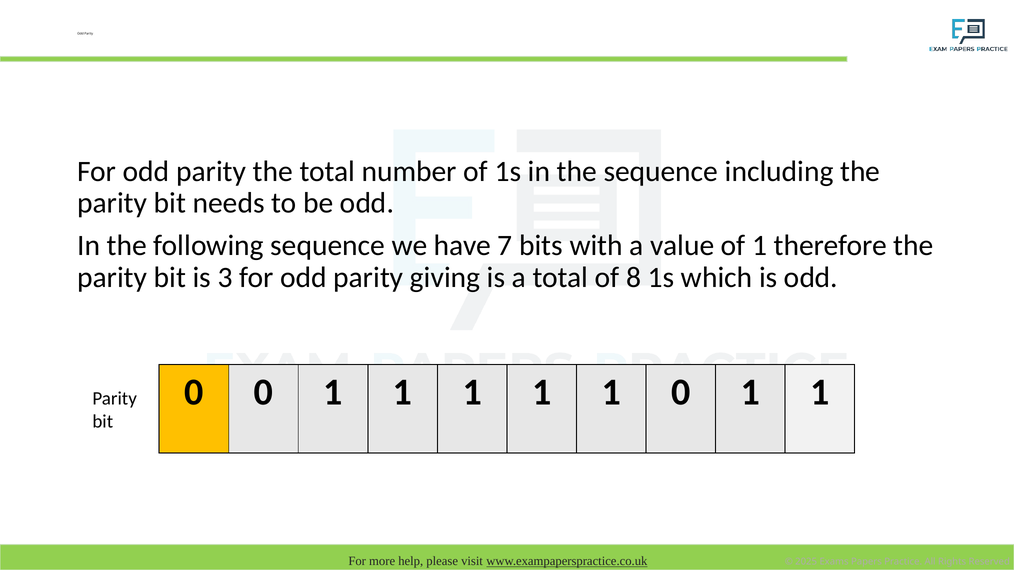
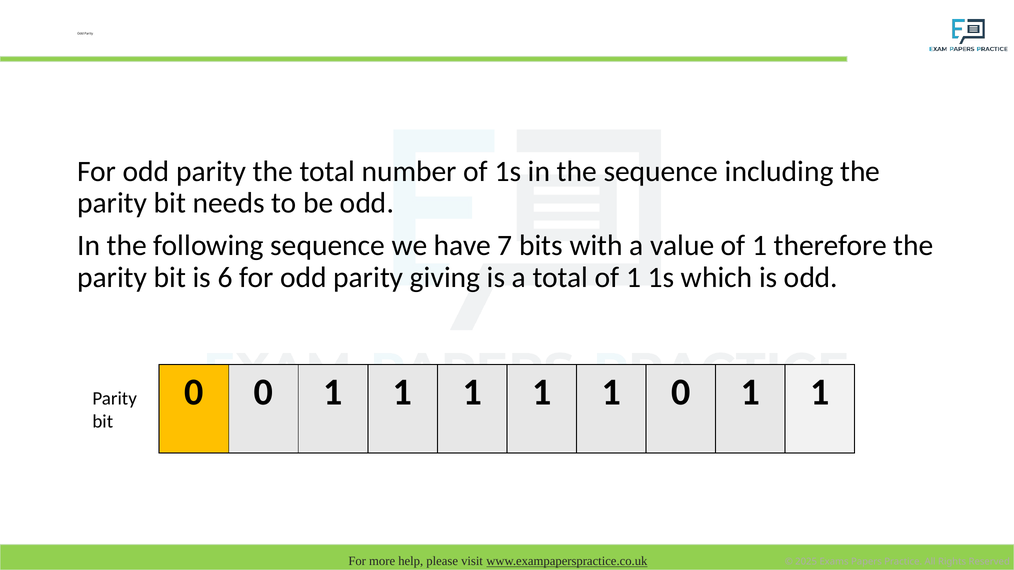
3: 3 -> 6 (225, 278)
total of 8: 8 -> 1 (634, 278)
